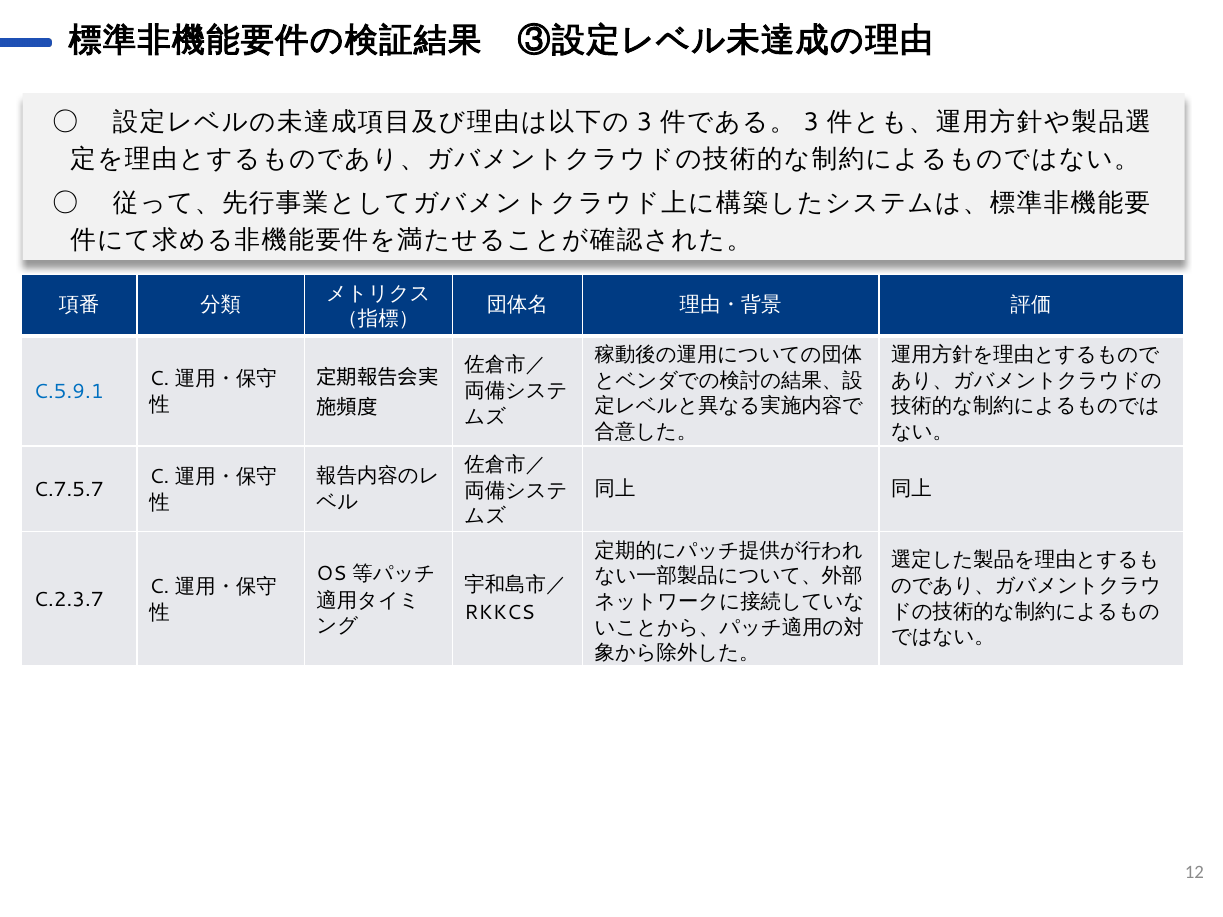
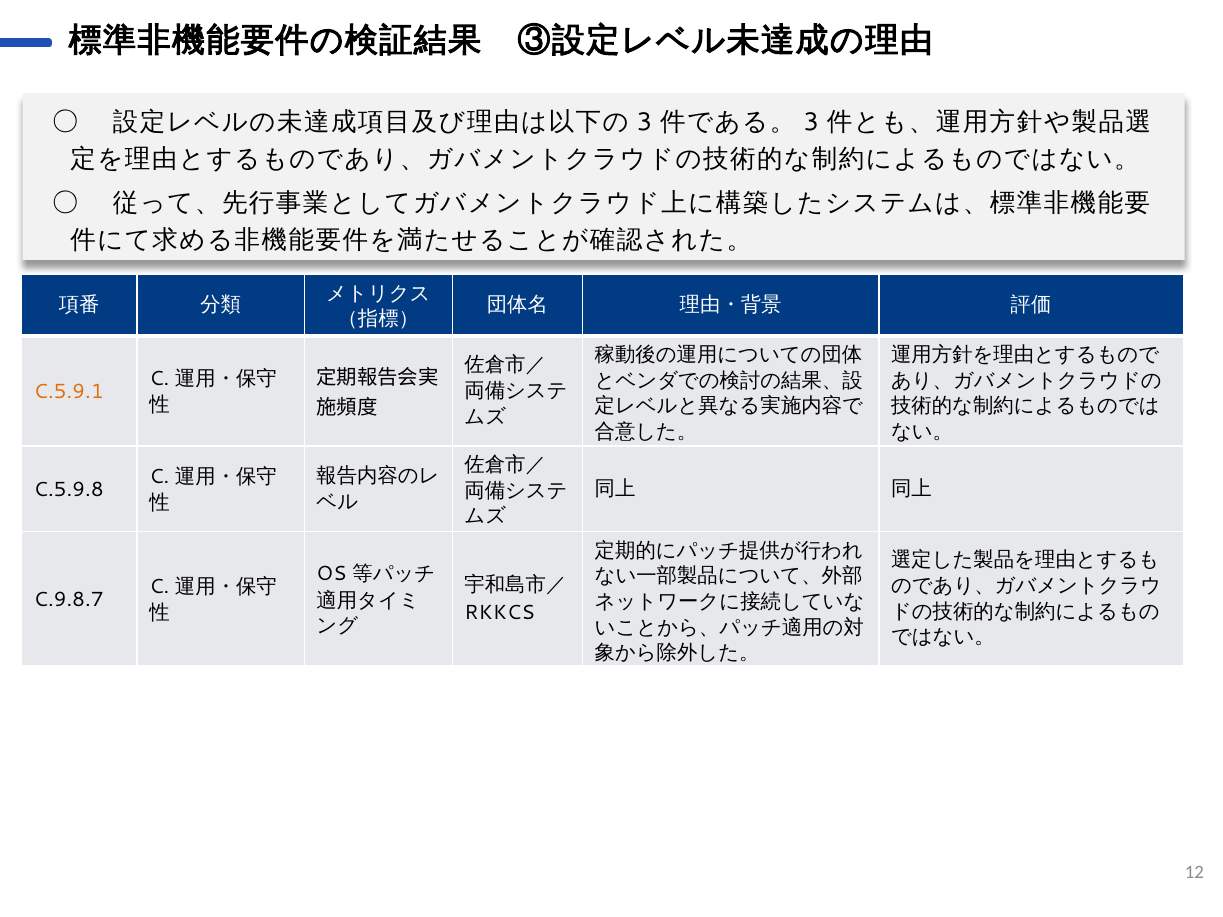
C.5.9.1 colour: blue -> orange (69, 392)
C.7.5.7: C.7.5.7 -> C.5.9.8 (69, 490)
C.2.3.7: C.2.3.7 -> C.9.8.7 (69, 600)
